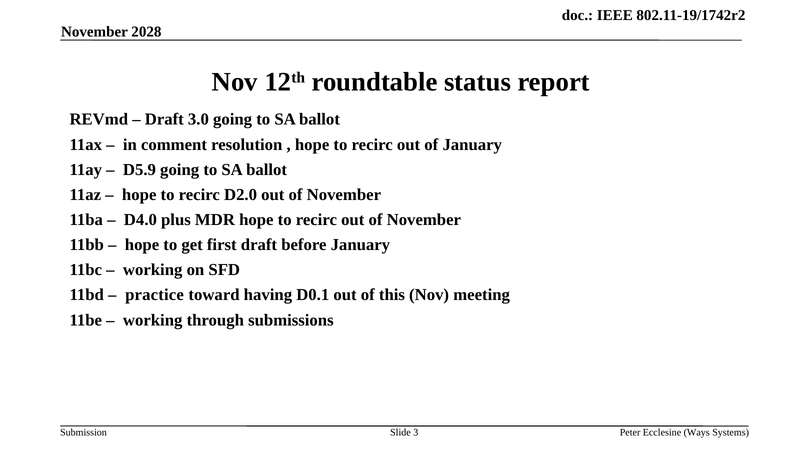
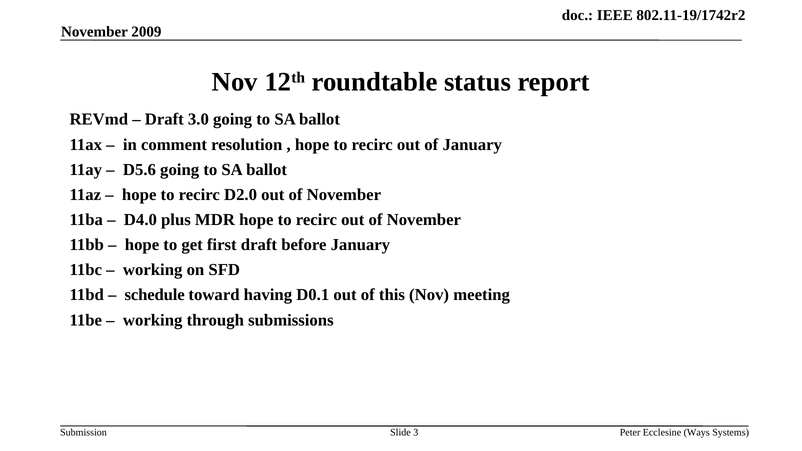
2028: 2028 -> 2009 (146, 32)
D5.9: D5.9 -> D5.6 (139, 170)
practice: practice -> schedule (155, 295)
